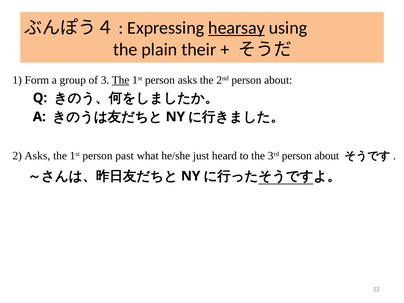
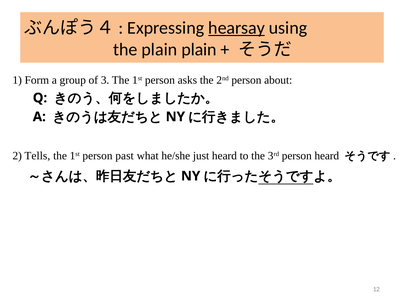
plain their: their -> plain (199, 49)
The underline: present -> none (121, 80)
2 Asks: Asks -> Tells (37, 156)
3rd person about: about -> heard (327, 156)
